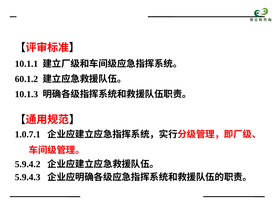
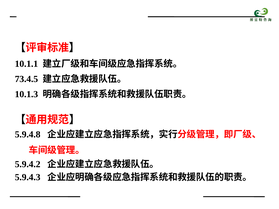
60.1.2: 60.1.2 -> 73.4.5 (26, 79)
1.0.7.1: 1.0.7.1 -> 5.9.4.8 (28, 135)
